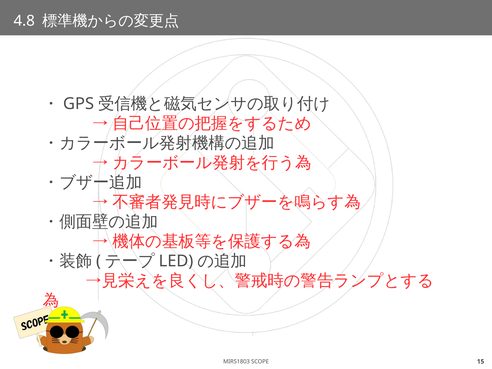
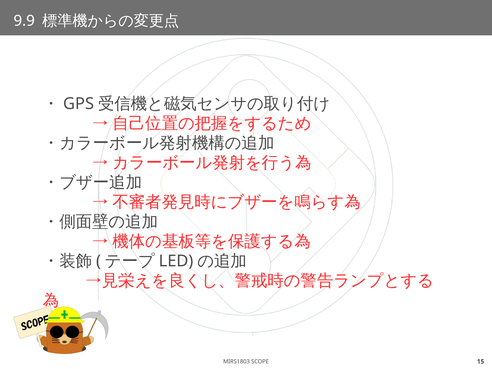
4.8: 4.8 -> 9.9 (24, 21)
